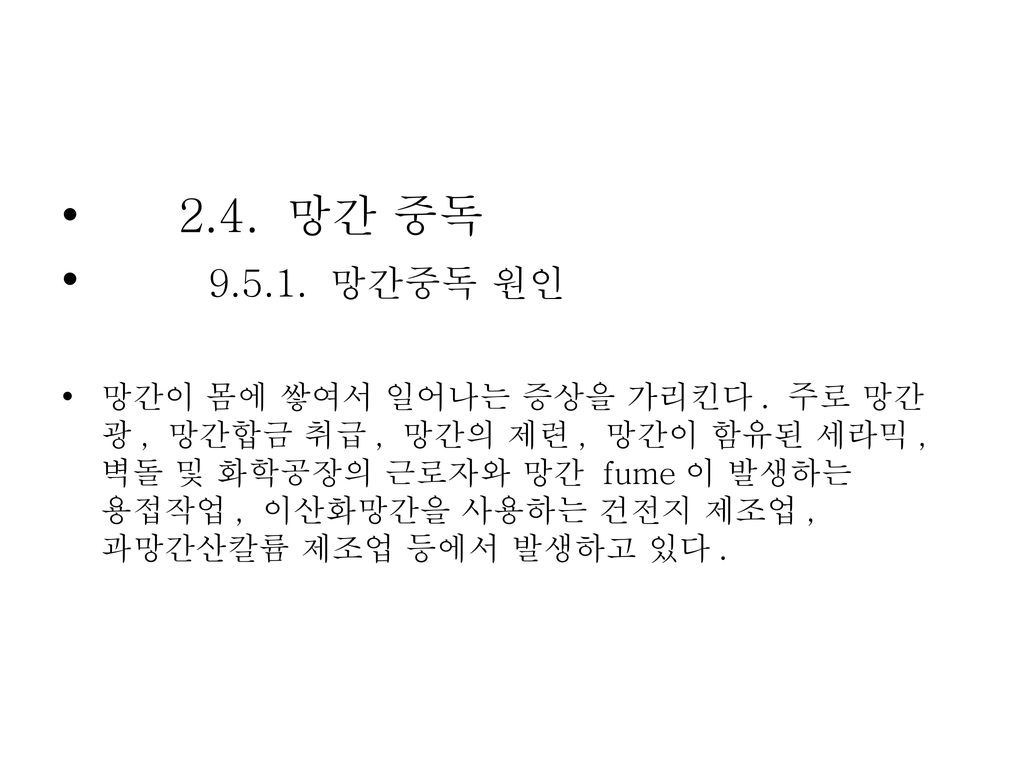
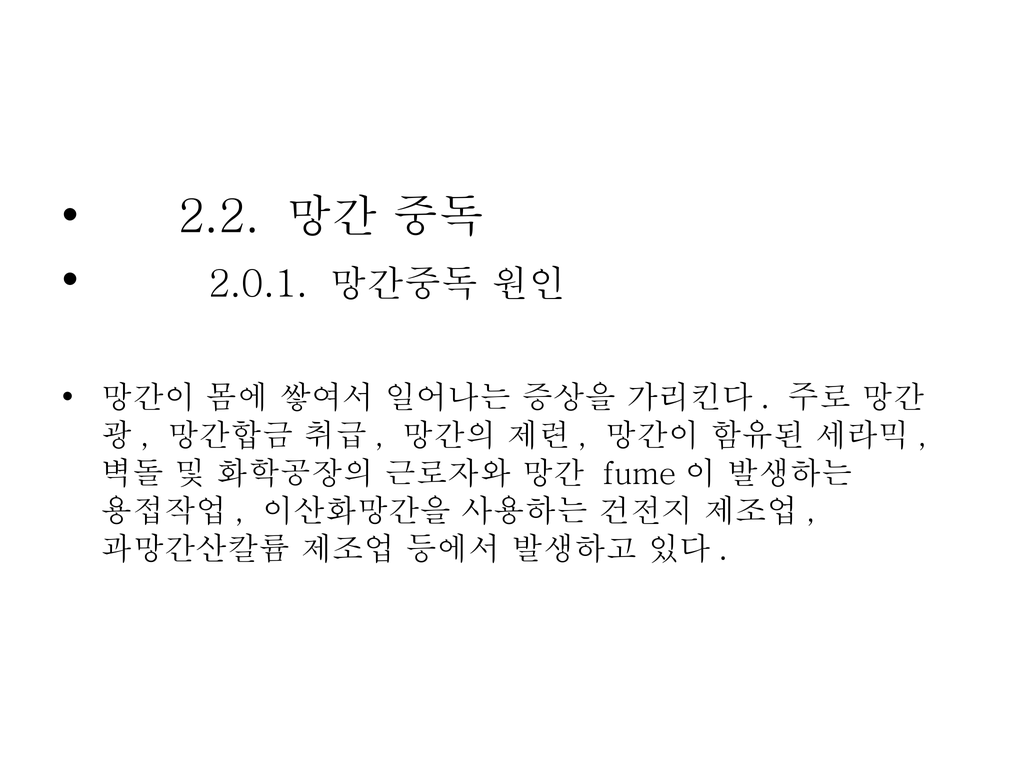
2.4: 2.4 -> 2.2 (218, 217)
9.5.1: 9.5.1 -> 2.0.1 (258, 284)
